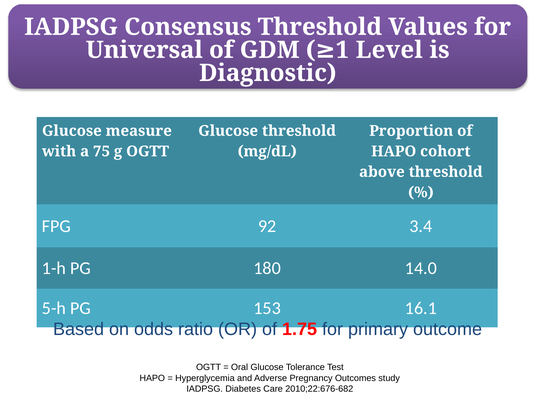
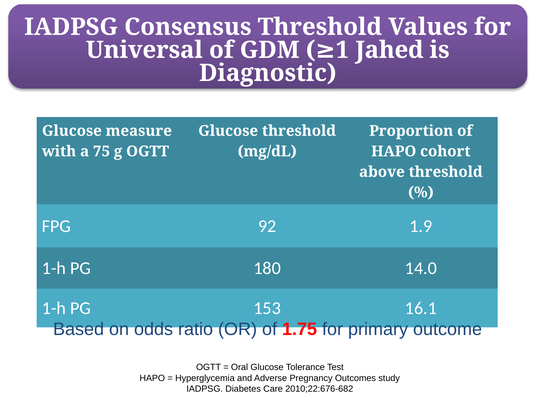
Level: Level -> Jahed (389, 50)
3.4: 3.4 -> 1.9 (421, 226)
5-h: 5-h -> 1-h (54, 308)
